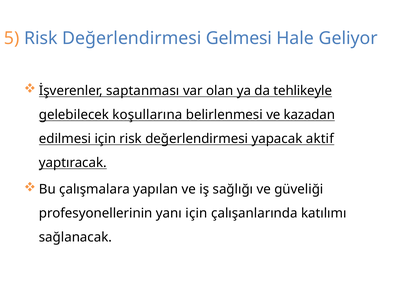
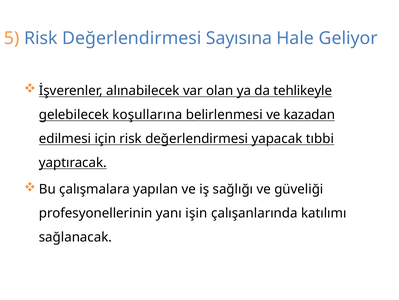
Gelmesi: Gelmesi -> Sayısına (239, 38)
saptanması: saptanması -> alınabilecek (143, 90)
aktif: aktif -> tıbbi (320, 138)
yanı için: için -> işin (196, 213)
